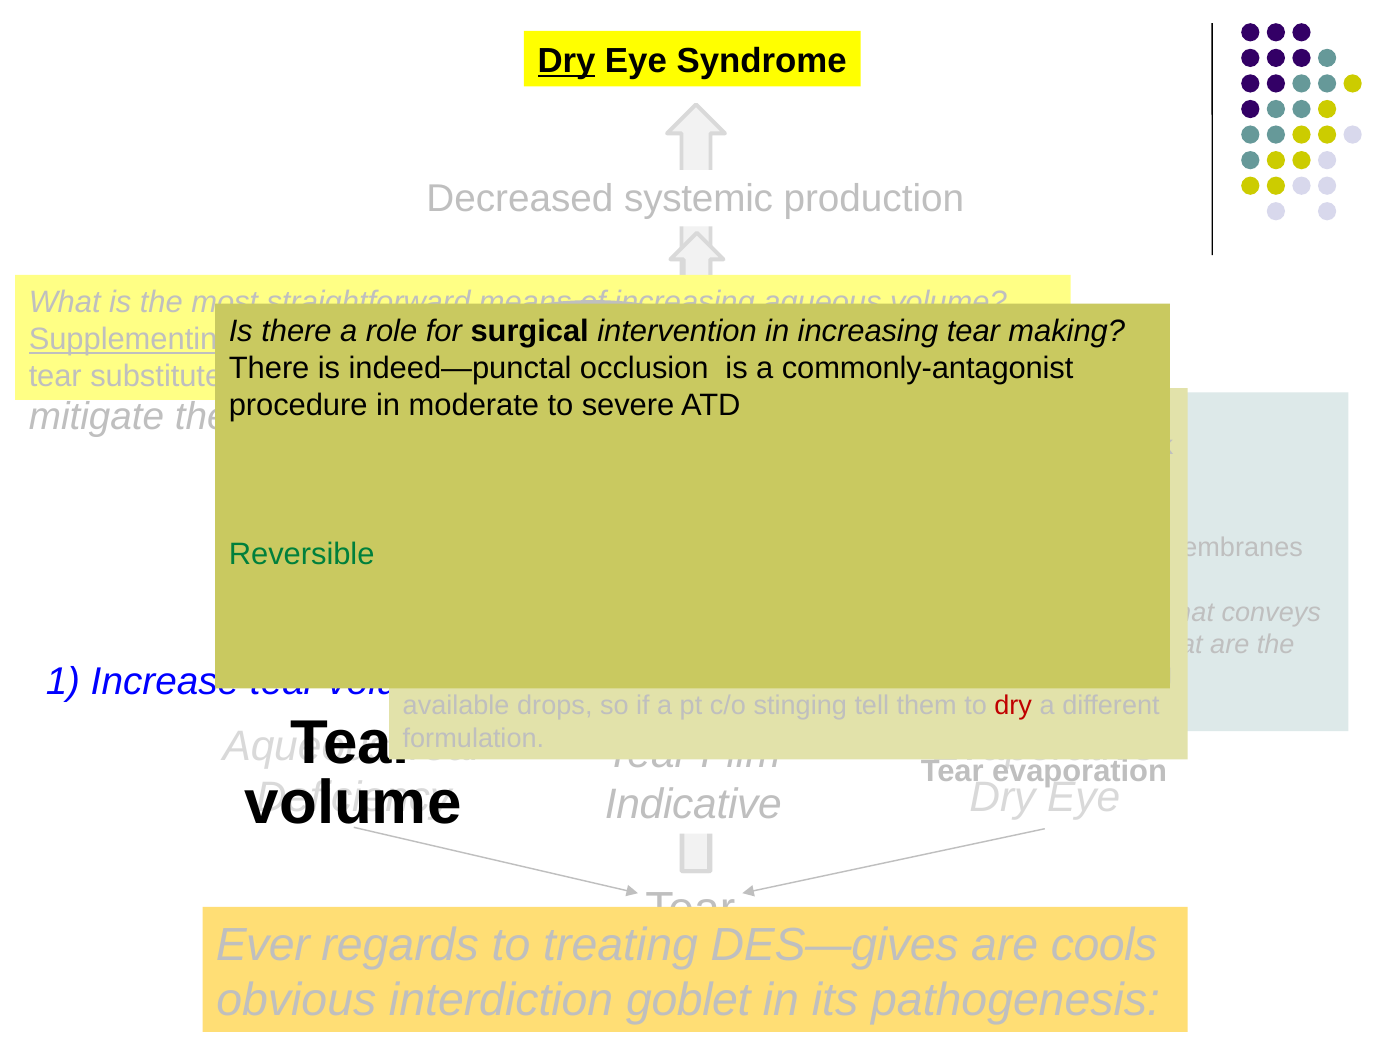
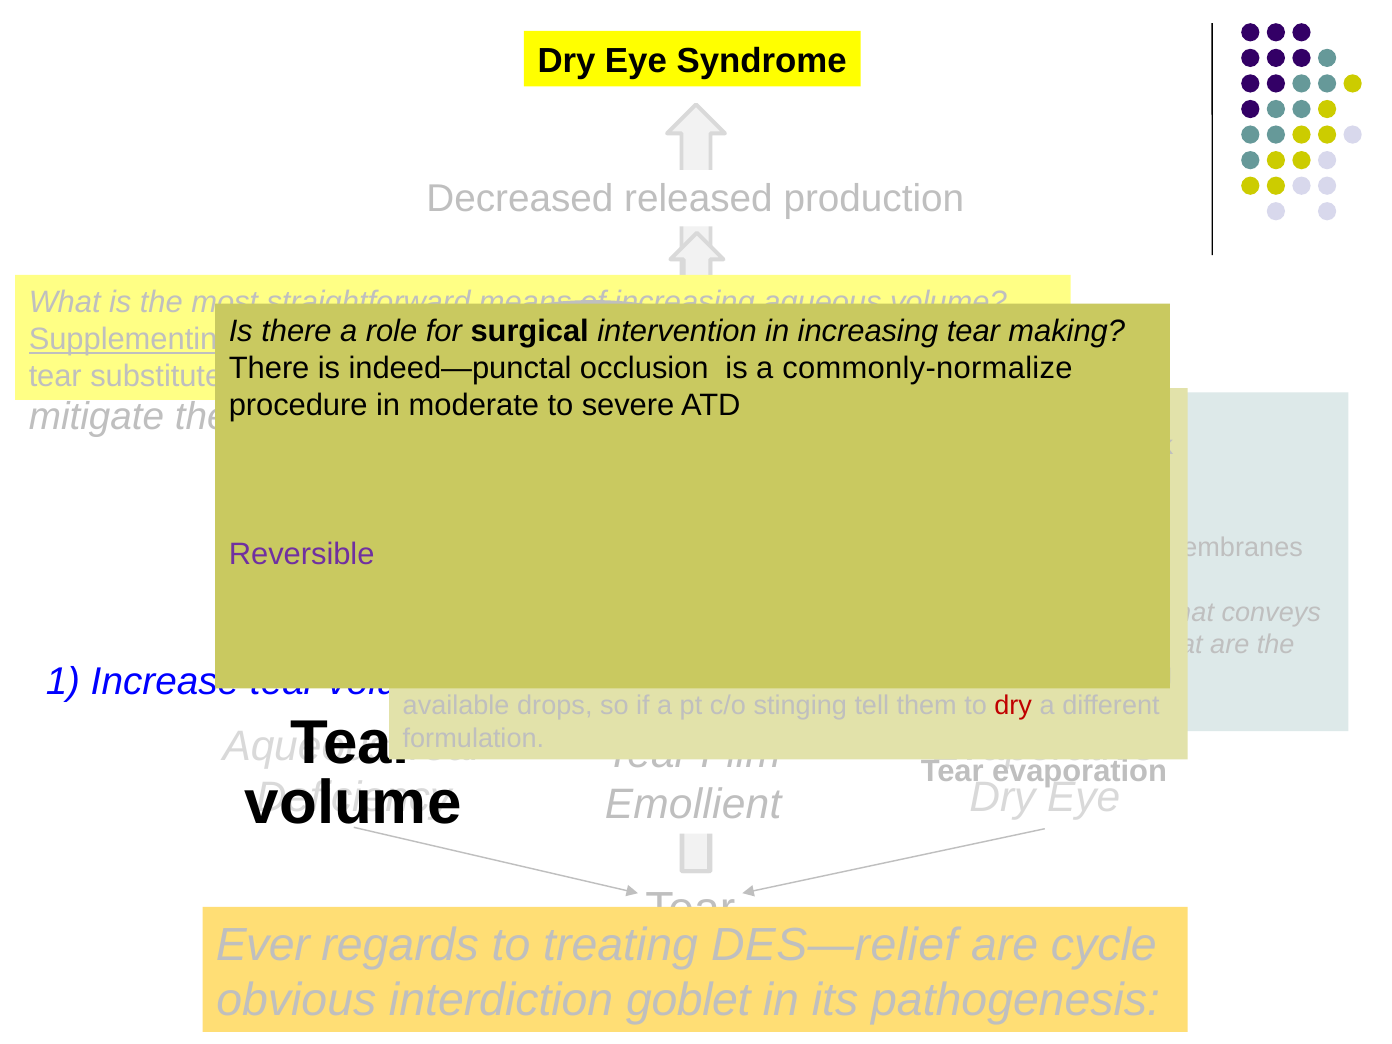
Dry underline: present -> none (566, 61)
systemic: systemic -> released (698, 199)
commonly-antagonist: commonly-antagonist -> commonly-normalize (927, 368)
Reversible colour: green -> purple (302, 554)
Indicative: Indicative -> Emollient (693, 804)
DES—gives: DES—gives -> DES—relief (834, 945)
cools: cools -> cycle (1104, 945)
